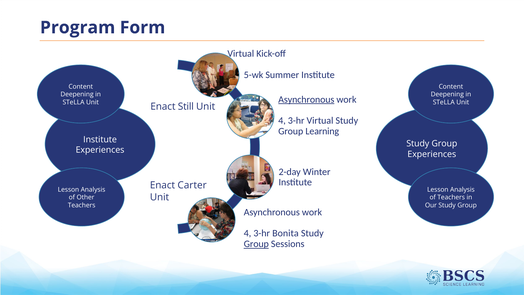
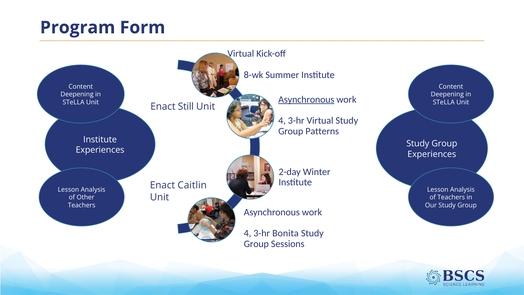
5-wk: 5-wk -> 8-wk (254, 75)
Learning: Learning -> Patterns (322, 131)
Carter: Carter -> Caitlin (192, 185)
Group underline: present -> none (256, 244)
